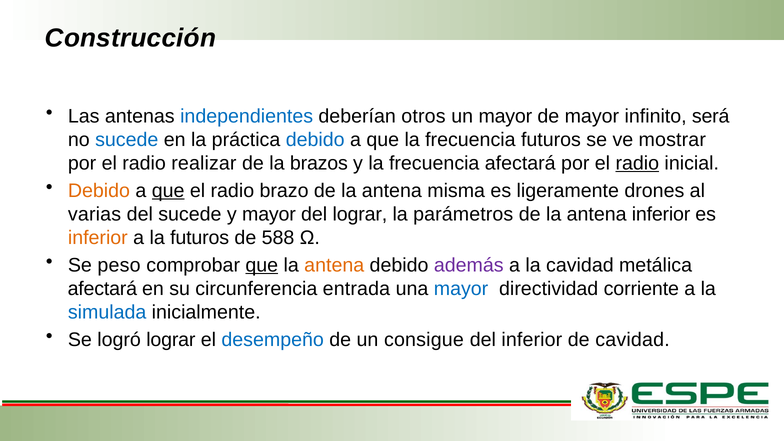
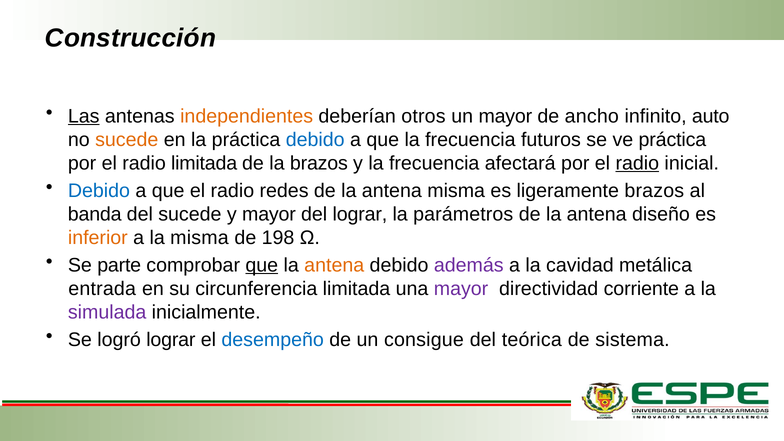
Las underline: none -> present (84, 116)
independientes colour: blue -> orange (247, 116)
de mayor: mayor -> ancho (592, 116)
será: será -> auto (711, 116)
sucede colour: blue -> orange (127, 140)
ve mostrar: mostrar -> práctica (672, 140)
radio realizar: realizar -> limitada (204, 163)
Debido colour: orange -> blue (99, 191)
que underline: present -> none (168, 191)
brazo: brazo -> redes (284, 191)
ligeramente drones: drones -> brazos (654, 191)
varias: varias -> banda (95, 214)
antena inferior: inferior -> diseño (661, 214)
la futuros: futuros -> misma (199, 238)
588: 588 -> 198 (278, 238)
peso: peso -> parte (119, 265)
afectará: afectará -> entrada (102, 289)
circunferencia entrada: entrada -> limitada (356, 289)
mayor colour: blue -> purple (461, 289)
simulada colour: blue -> purple (107, 312)
del inferior: inferior -> teórica (532, 340)
de cavidad: cavidad -> sistema (633, 340)
